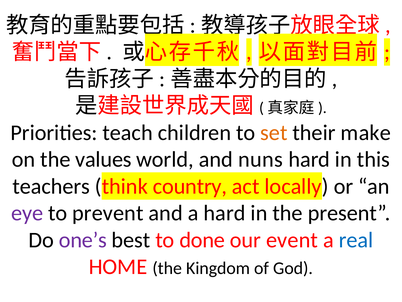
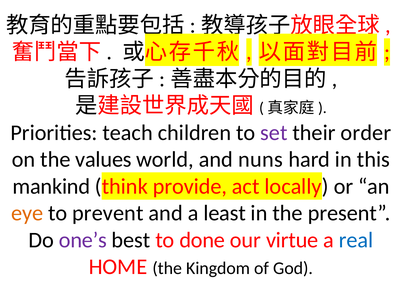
set colour: orange -> purple (274, 132)
make: make -> order (366, 132)
teachers: teachers -> mankind (51, 186)
country: country -> provide (190, 186)
eye colour: purple -> orange (27, 213)
a hard: hard -> least (225, 213)
event: event -> virtue (292, 240)
